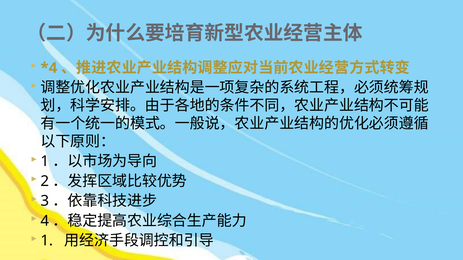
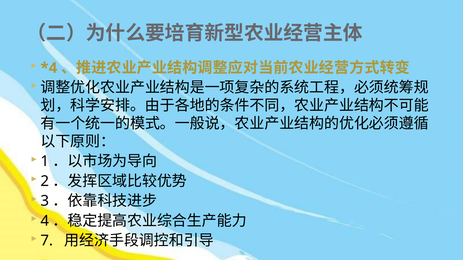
1: 1 -> 7 (47, 241)
